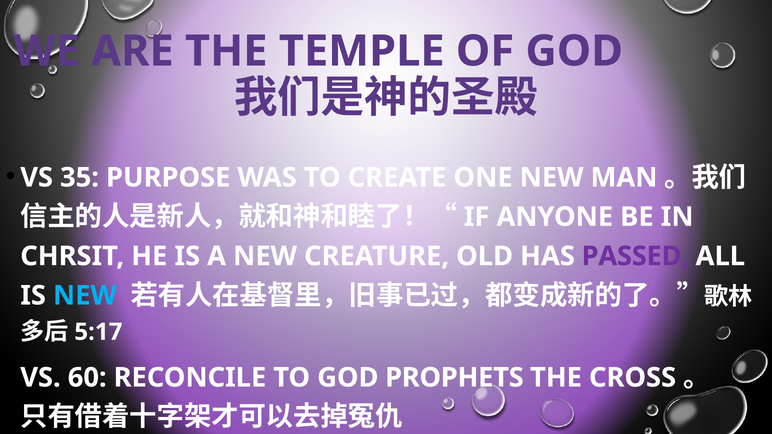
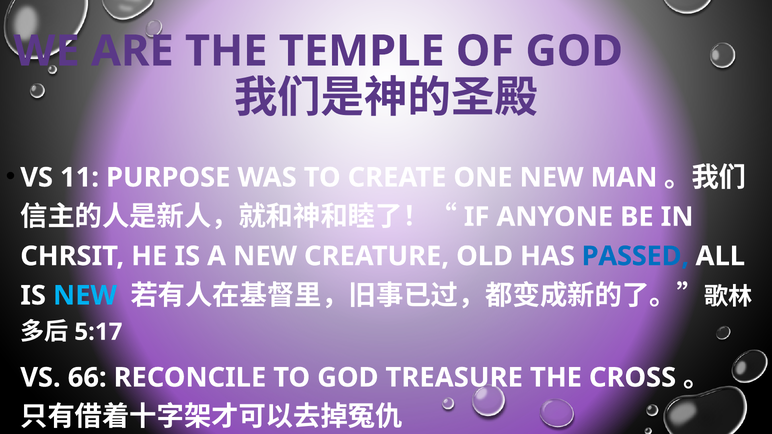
35: 35 -> 11 (80, 178)
PASSED colour: purple -> blue (635, 256)
60: 60 -> 66 (87, 378)
PROPHETS: PROPHETS -> TREASURE (454, 378)
